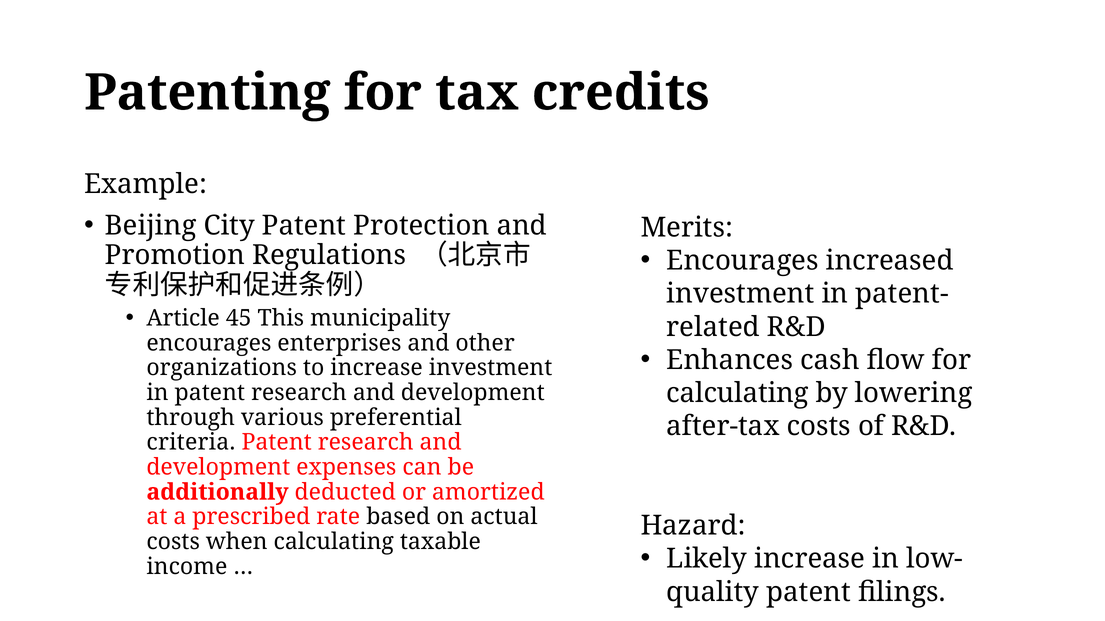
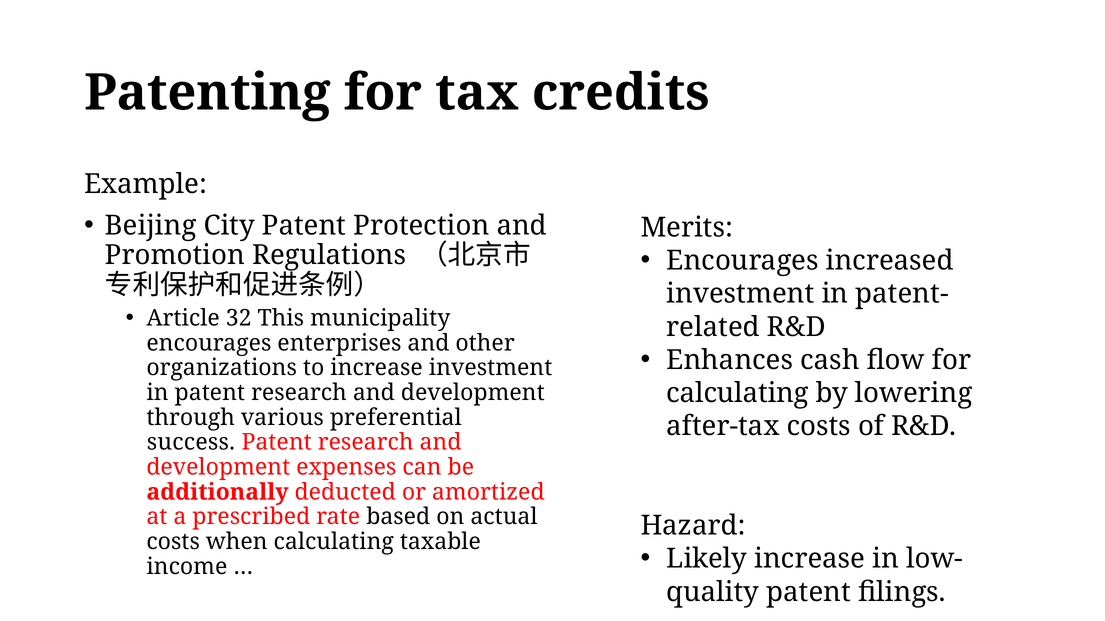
45: 45 -> 32 (239, 318)
criteria: criteria -> success (191, 443)
